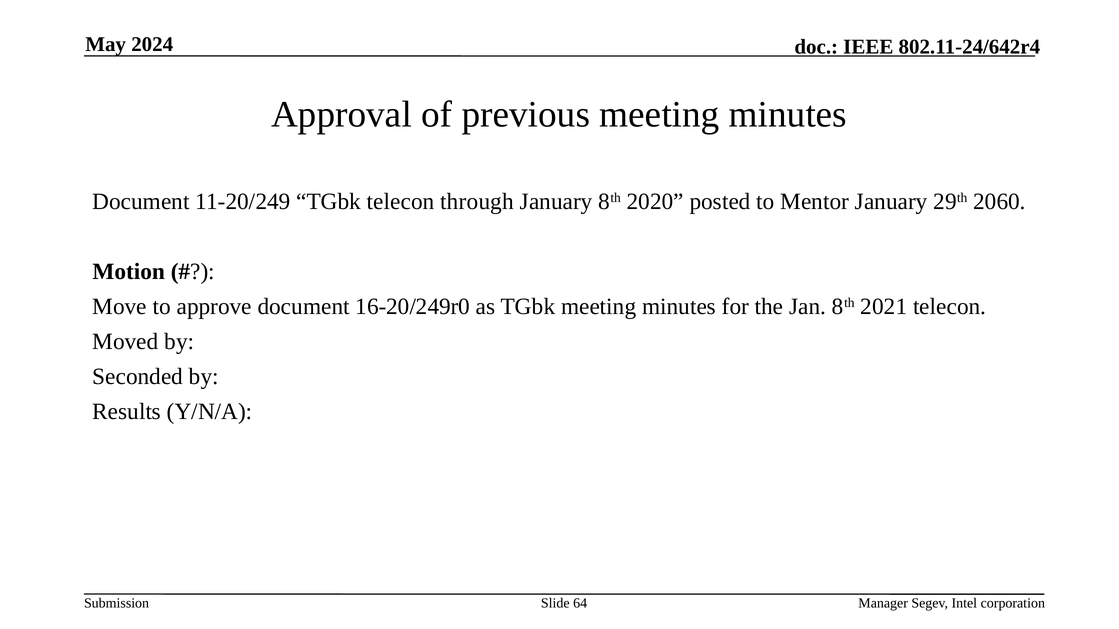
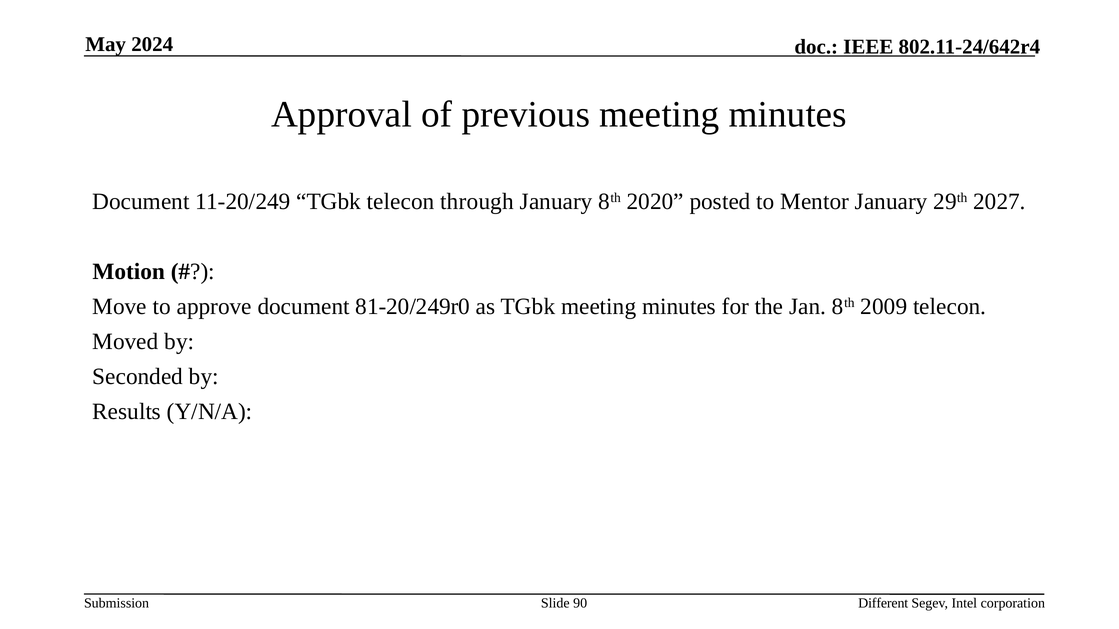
2060: 2060 -> 2027 (999, 202)
16-20/249r0: 16-20/249r0 -> 81-20/249r0 (413, 307)
2021: 2021 -> 2009 (884, 307)
64: 64 -> 90 (580, 604)
Manager: Manager -> Different (883, 604)
